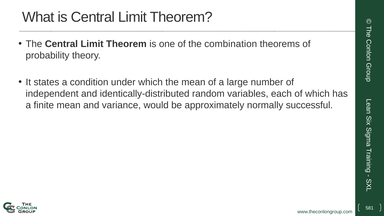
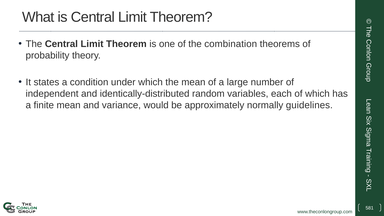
successful: successful -> guidelines (309, 105)
